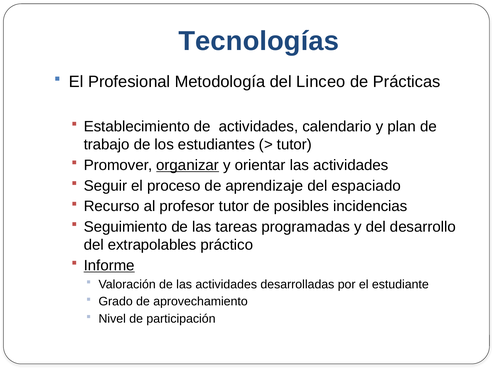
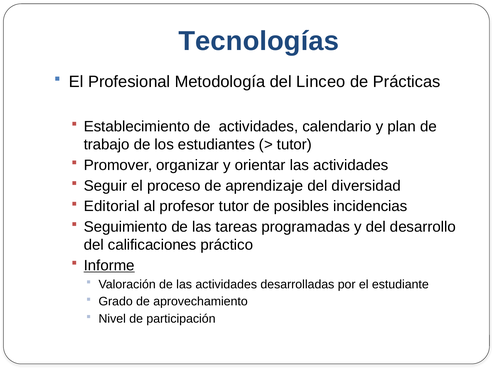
organizar underline: present -> none (188, 166)
espaciado: espaciado -> diversidad (366, 186)
Recurso: Recurso -> Editorial (112, 207)
extrapolables: extrapolables -> calificaciones (152, 245)
